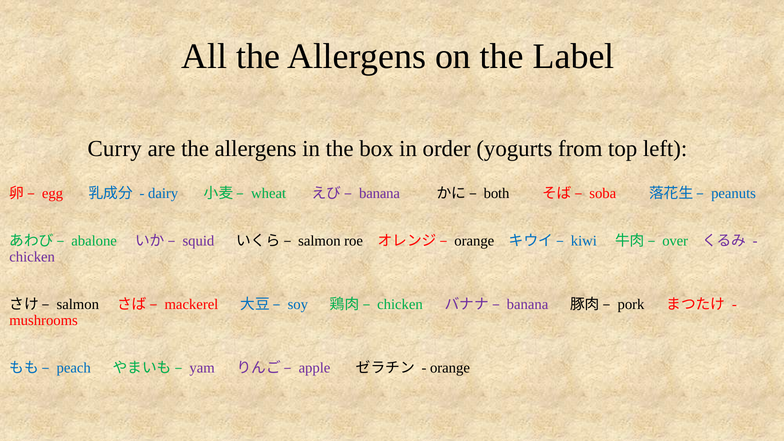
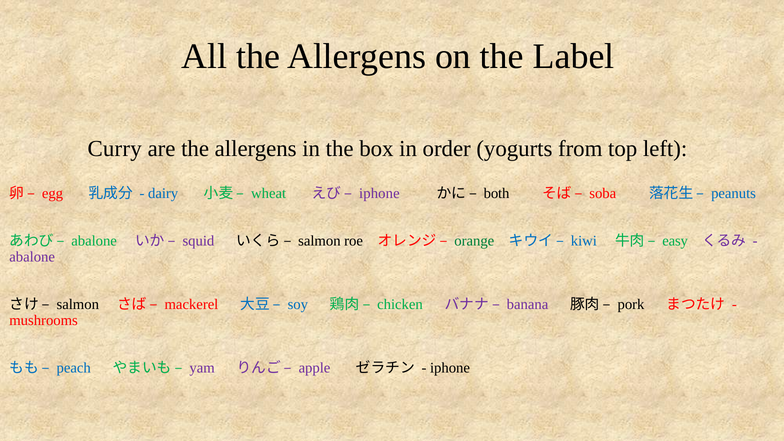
banana: banana -> iphone (379, 194)
orange colour: black -> green (474, 241)
over: over -> easy (675, 241)
chicken: chicken -> abalone (32, 257)
orange: orange -> iphone (450, 368)
